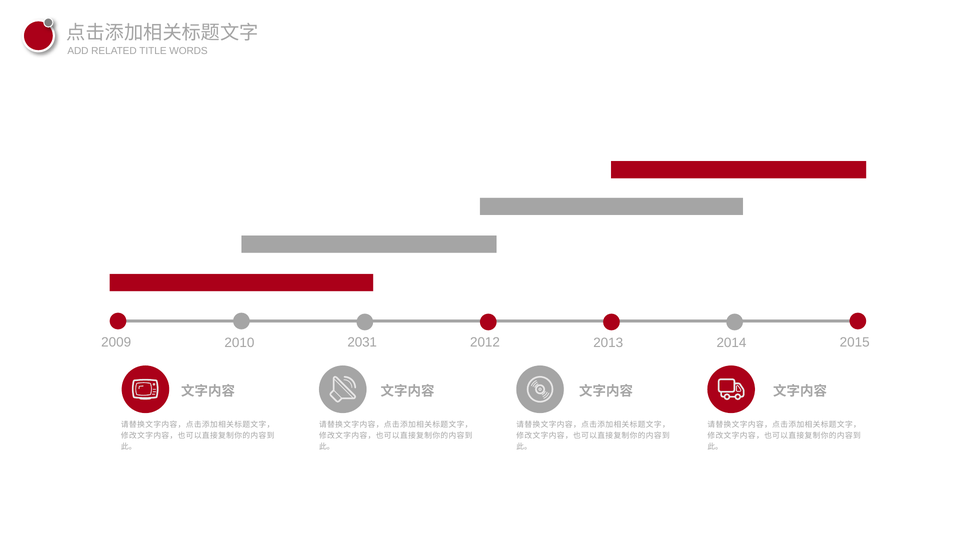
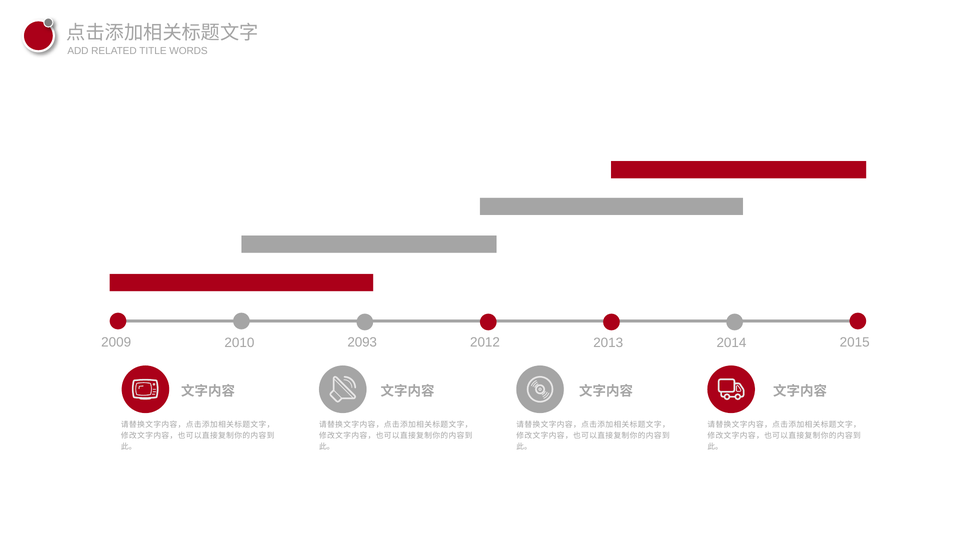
2031: 2031 -> 2093 (362, 342)
